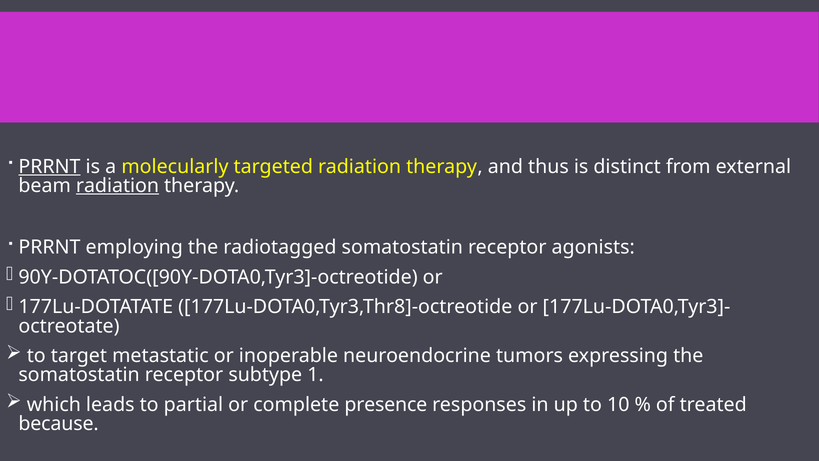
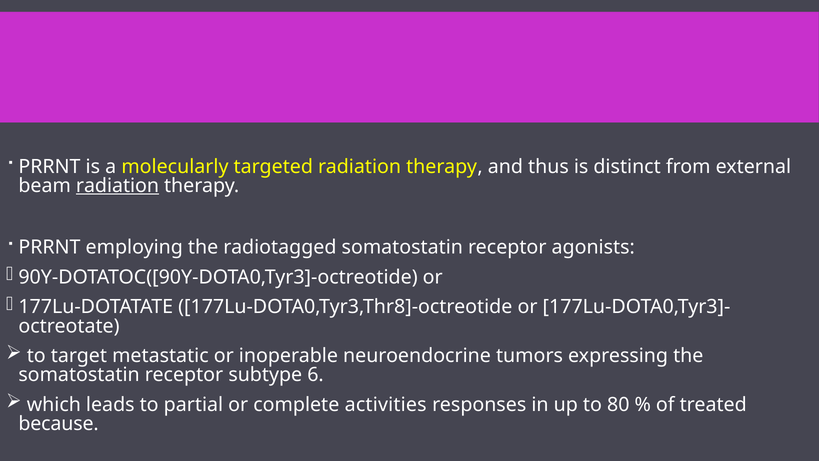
PRRNT underline: present -> none (49, 167)
1: 1 -> 6 (315, 375)
presence: presence -> activities (386, 404)
10: 10 -> 80 (618, 404)
